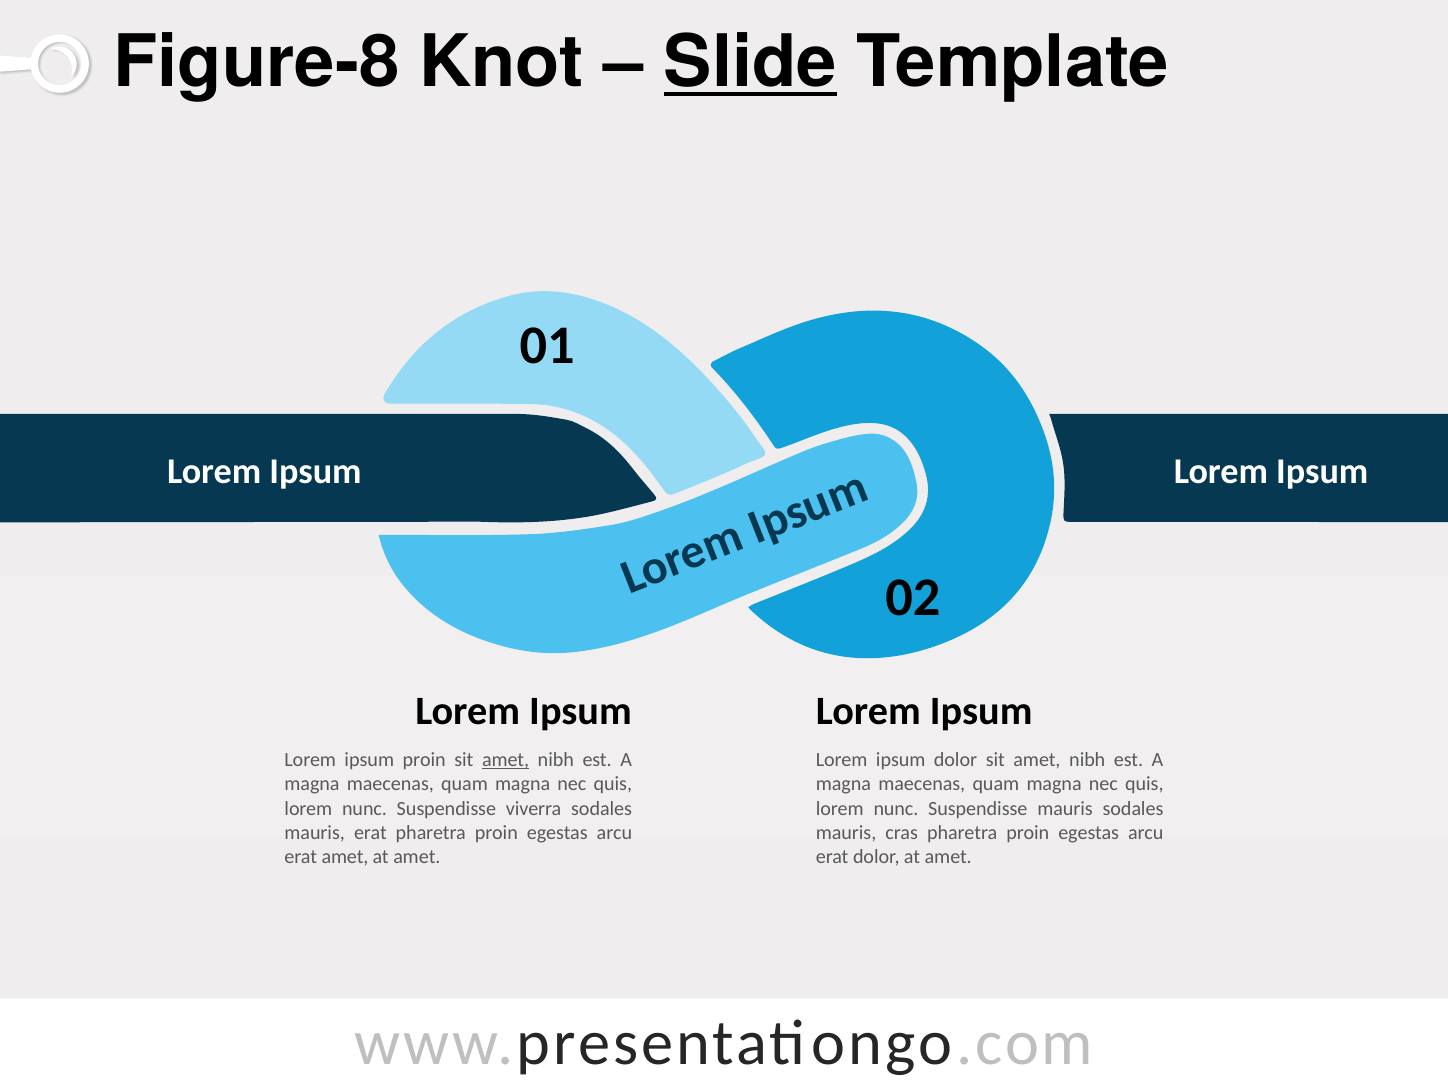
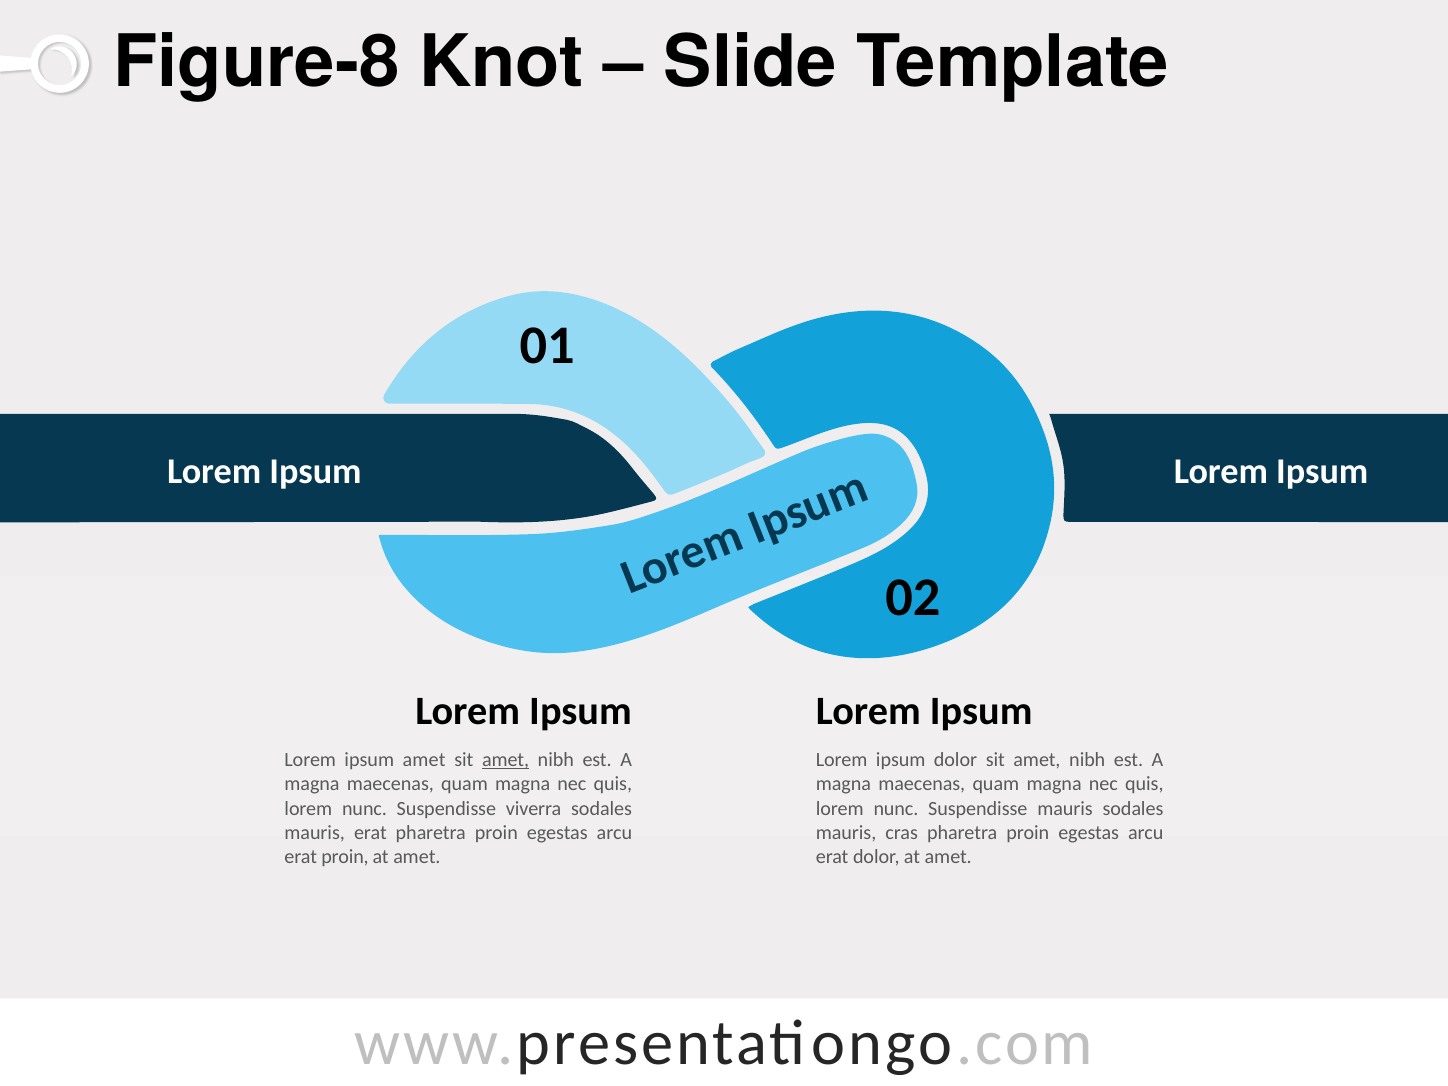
Slide underline: present -> none (750, 63)
ipsum proin: proin -> amet (424, 760)
erat amet: amet -> proin (345, 857)
